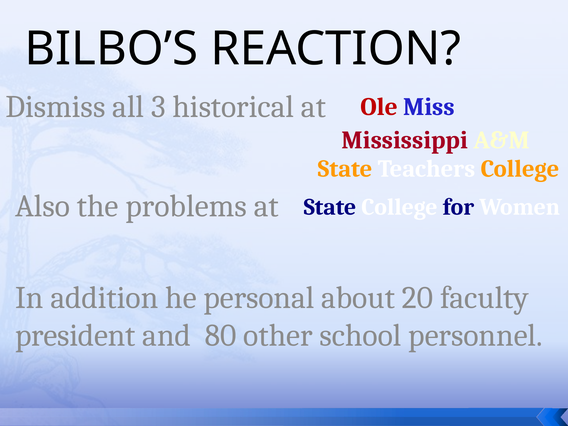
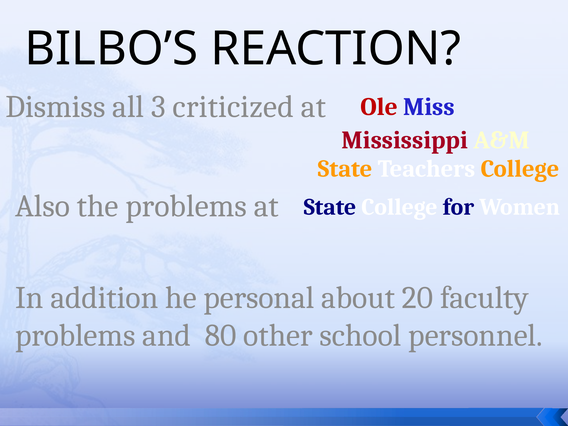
historical: historical -> criticized (233, 107)
president: president -> problems (75, 335)
